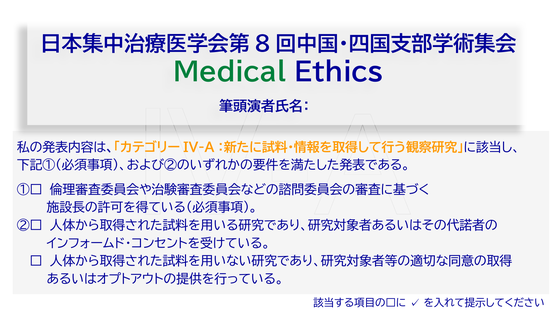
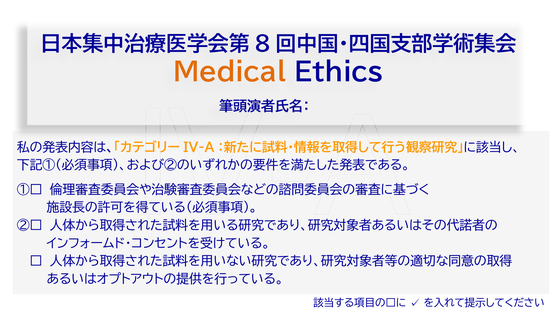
Medical colour: green -> orange (230, 72)
